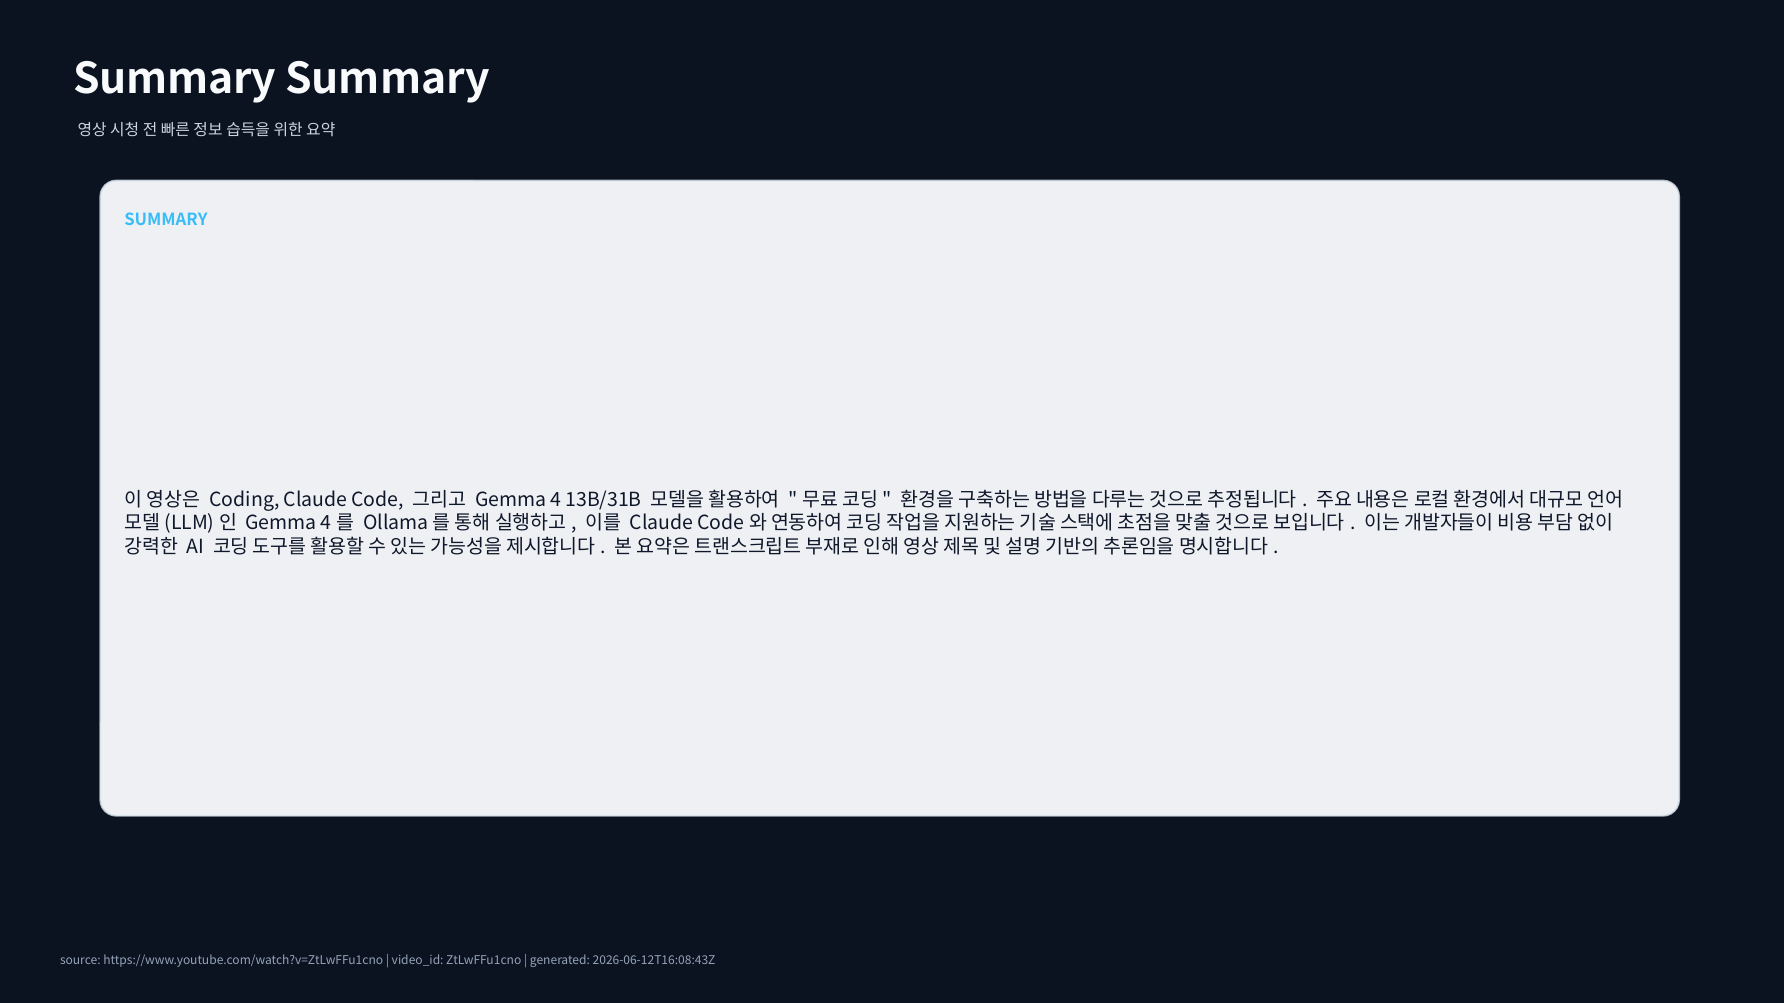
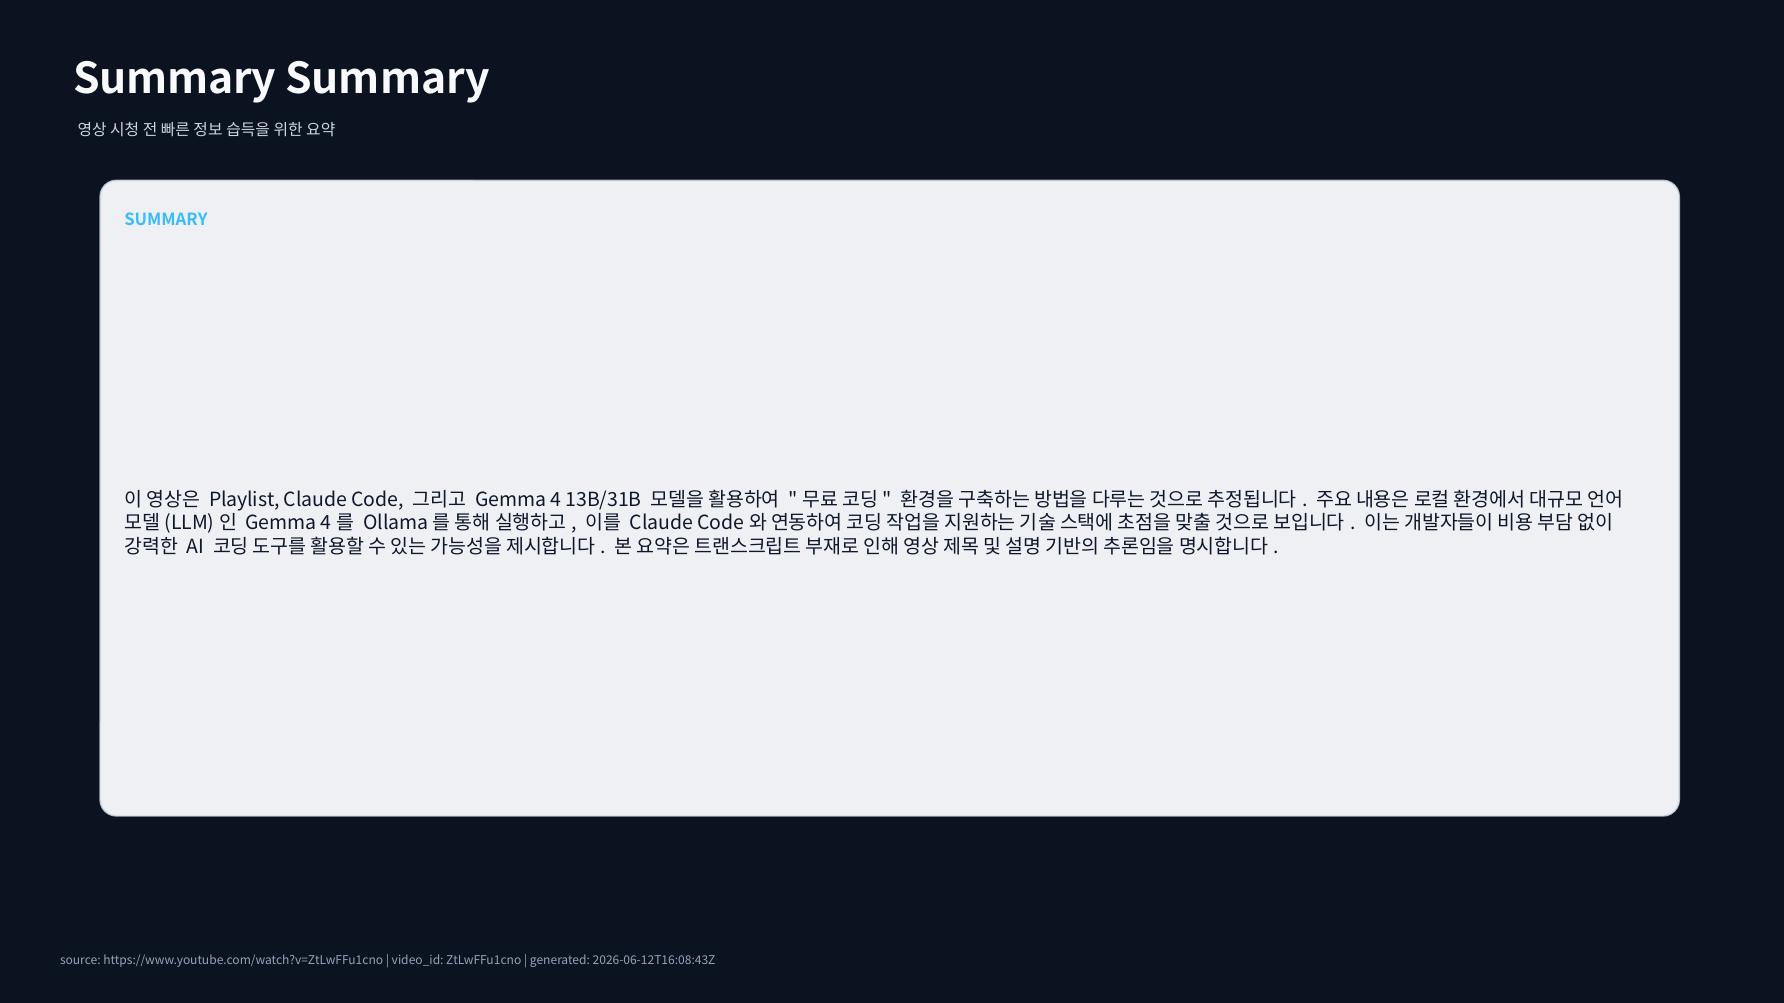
Coding: Coding -> Playlist (244, 500)
